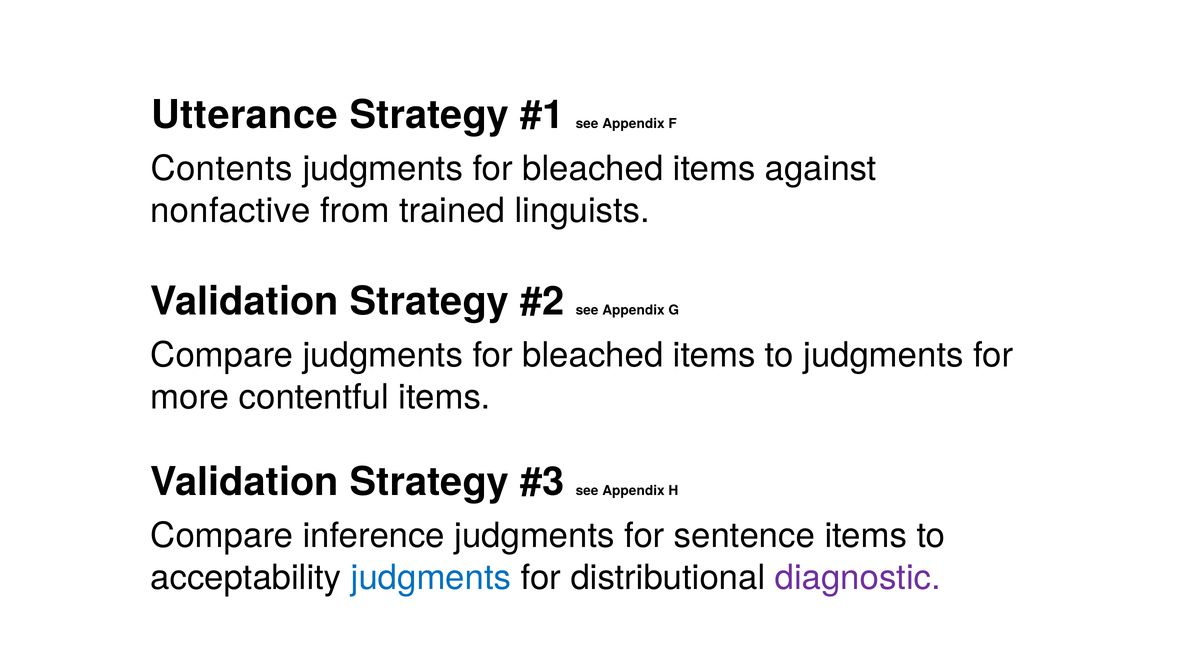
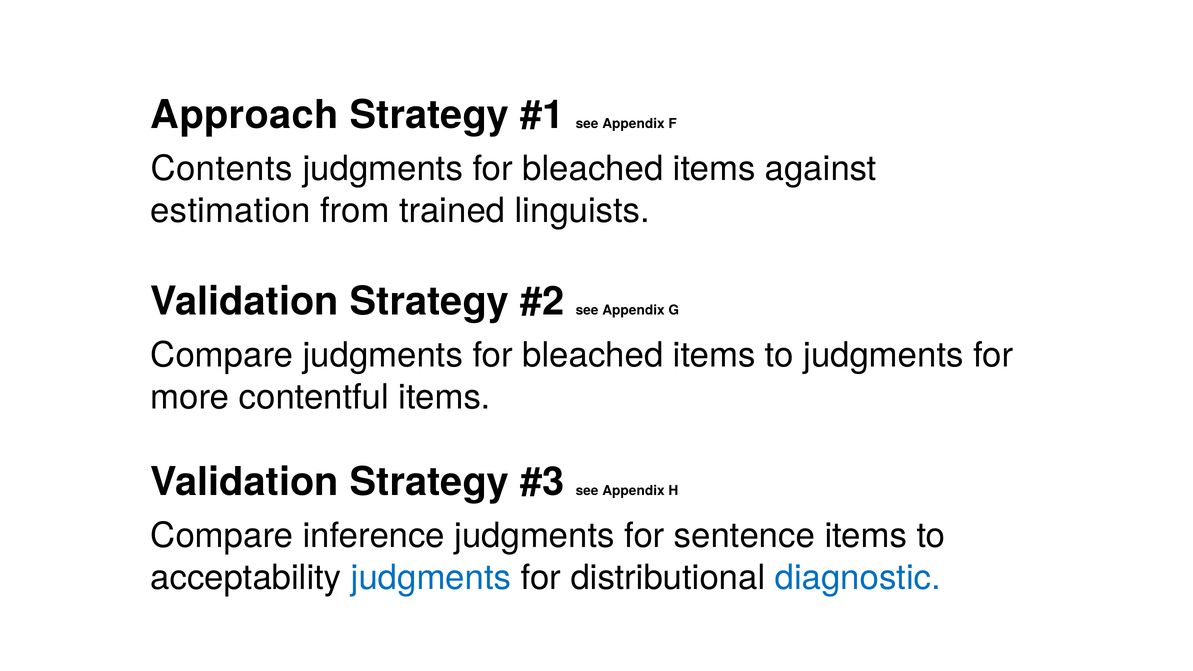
Utterance: Utterance -> Approach (244, 115)
nonfactive: nonfactive -> estimation (231, 211)
diagnostic colour: purple -> blue (858, 578)
